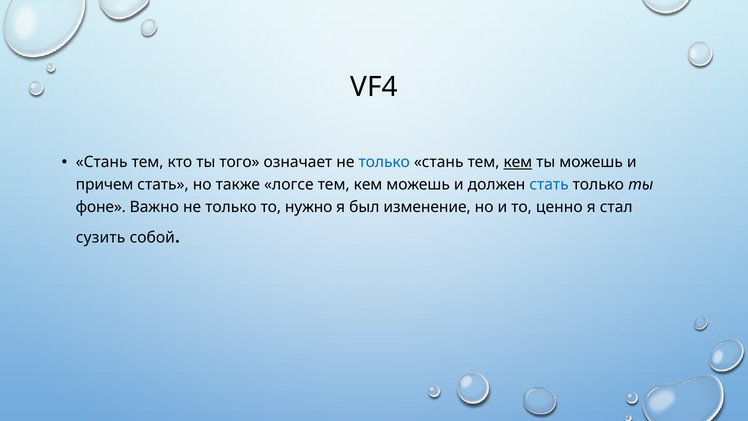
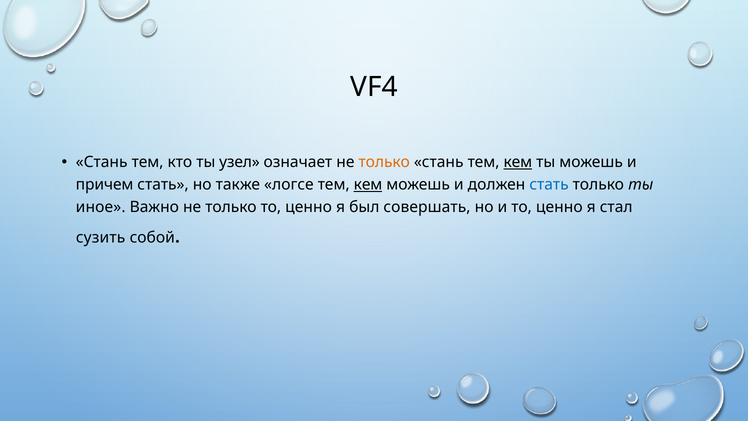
того: того -> узел (240, 162)
только colour: blue -> orange (384, 162)
кем underline: none -> present (368, 185)
фоне: фоне -> иное (101, 207)
только то нужно: нужно -> ценно (309, 207)
изменение: изменение -> совершать (427, 207)
